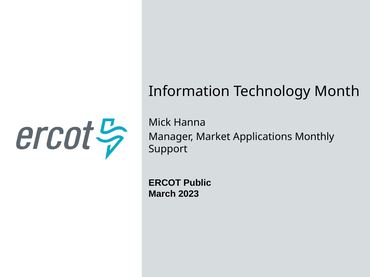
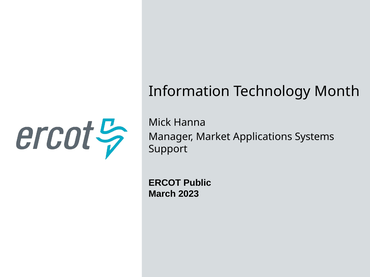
Monthly: Monthly -> Systems (315, 137)
